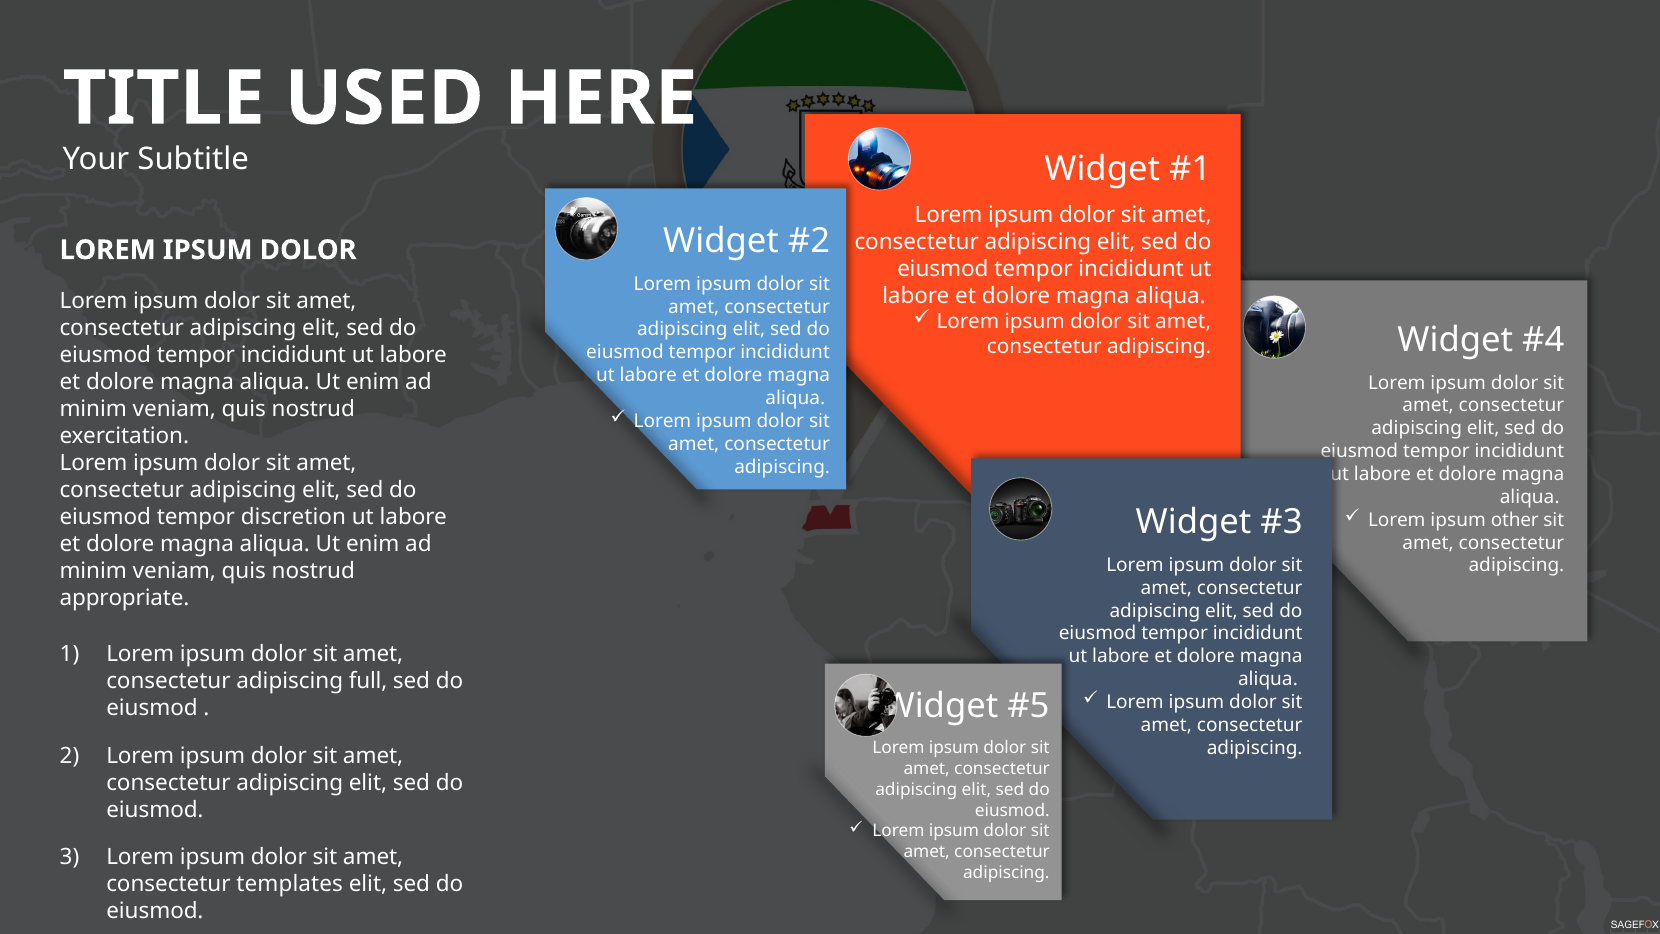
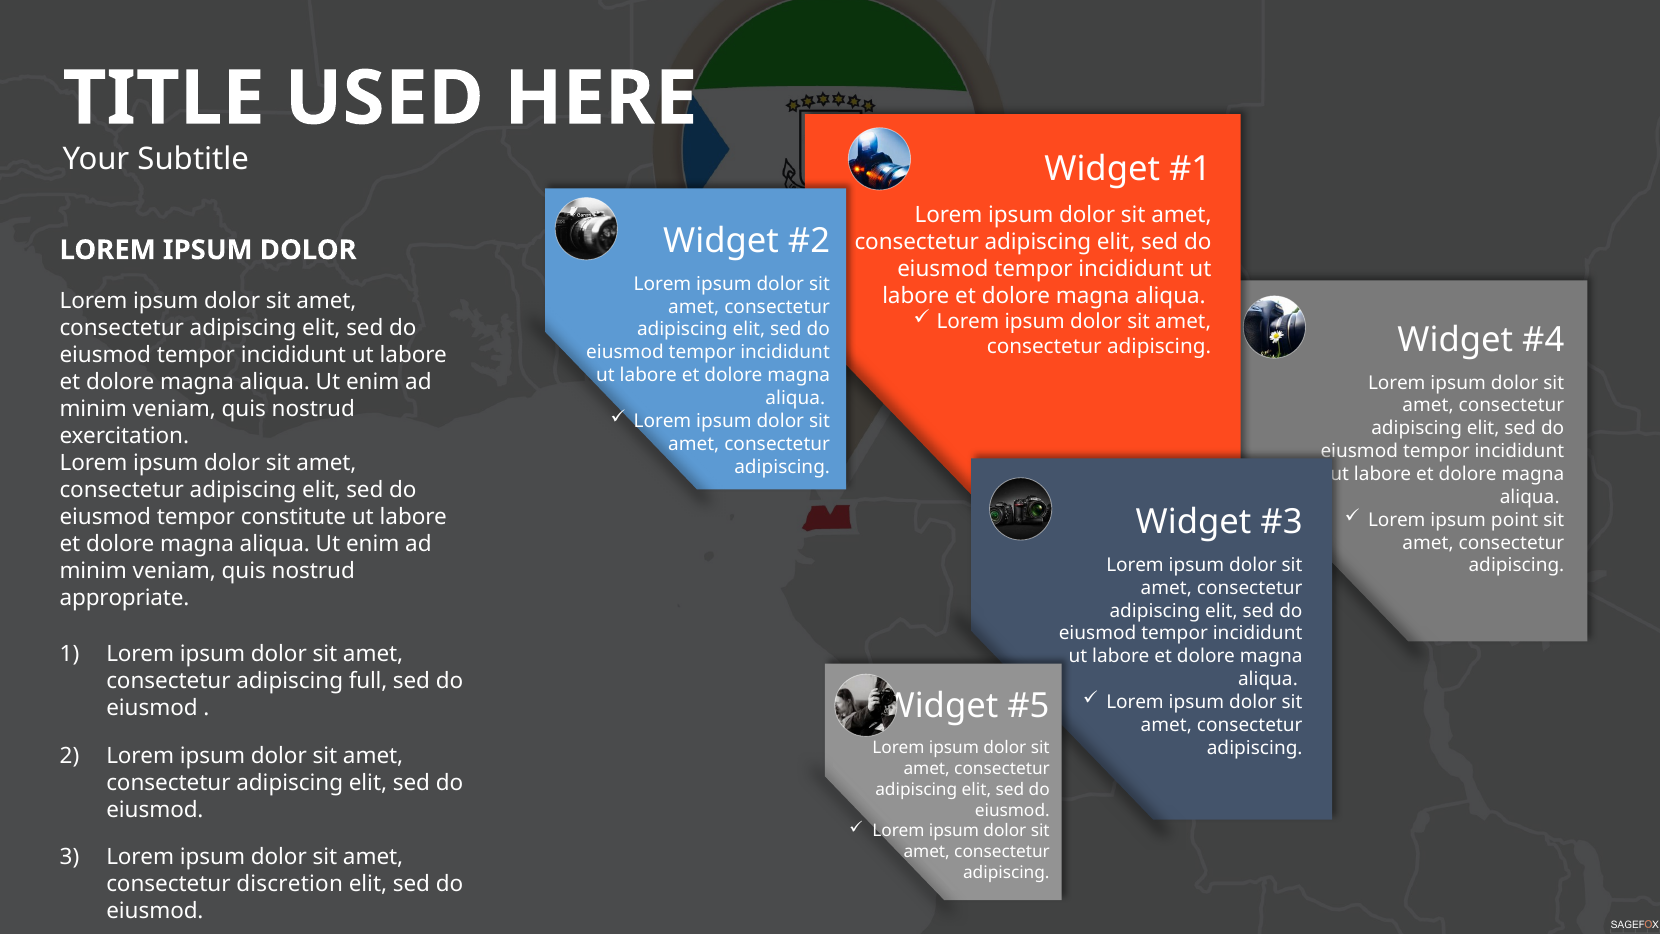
other: other -> point (1515, 520)
discretion: discretion -> constitute (293, 517)
templates: templates -> discretion (290, 884)
